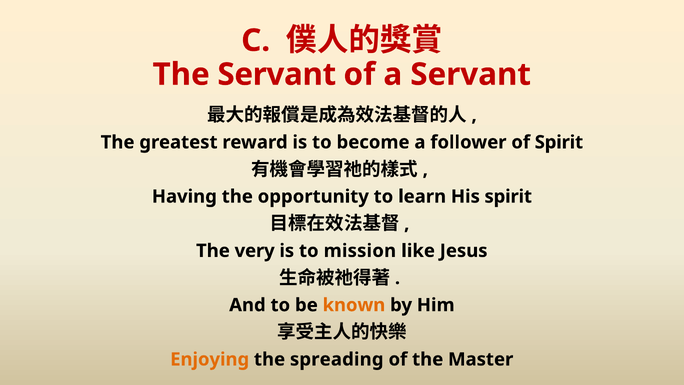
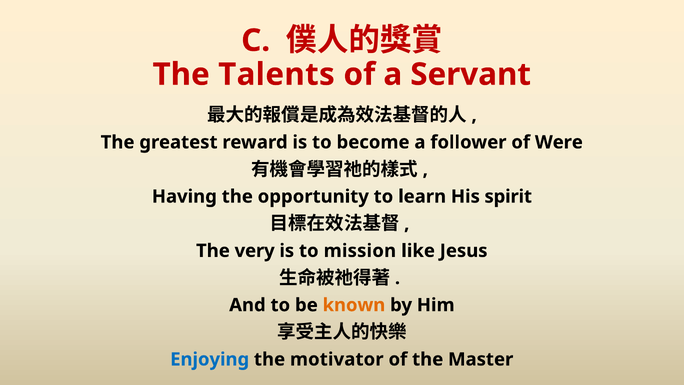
The Servant: Servant -> Talents (276, 74)
of Spirit: Spirit -> Were (559, 142)
Enjoying colour: orange -> blue (210, 359)
spreading: spreading -> motivator (337, 359)
